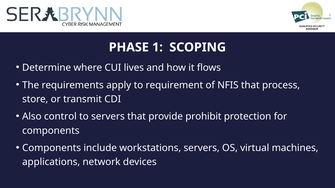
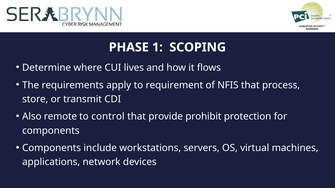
control: control -> remote (60, 117)
to servers: servers -> control (108, 117)
